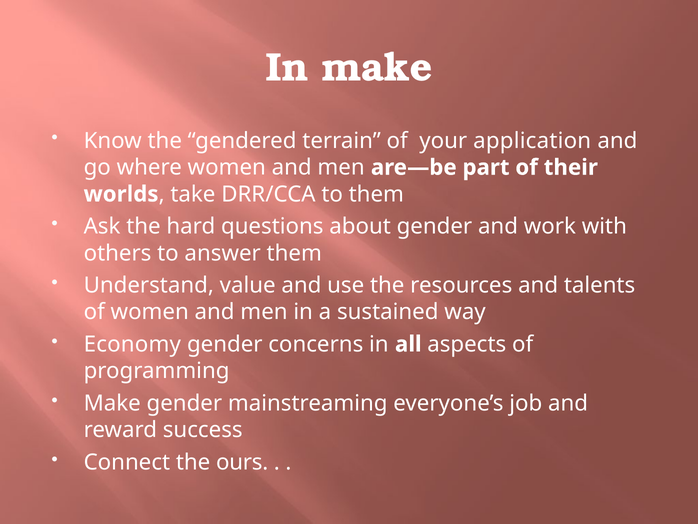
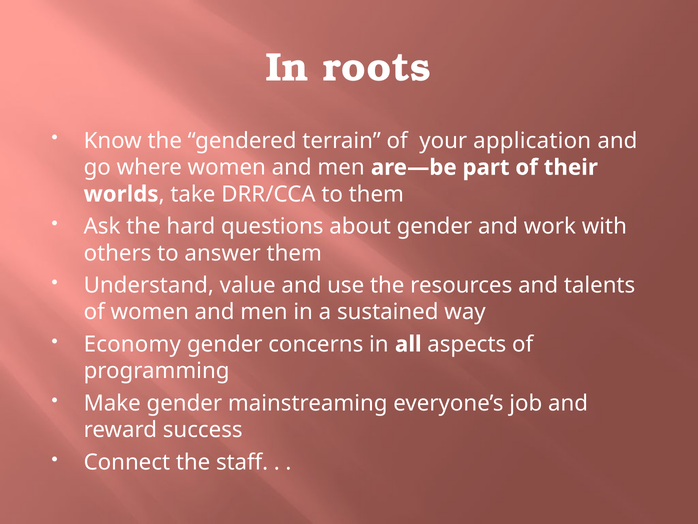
In make: make -> roots (377, 67)
ours: ours -> staff (242, 462)
